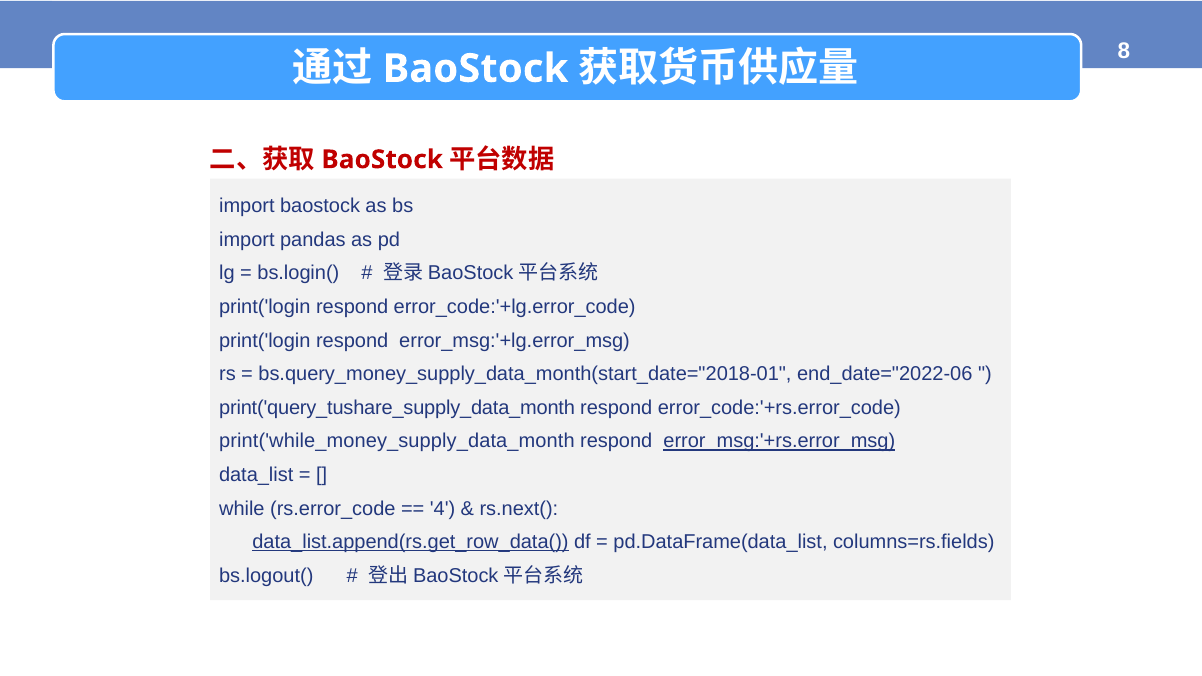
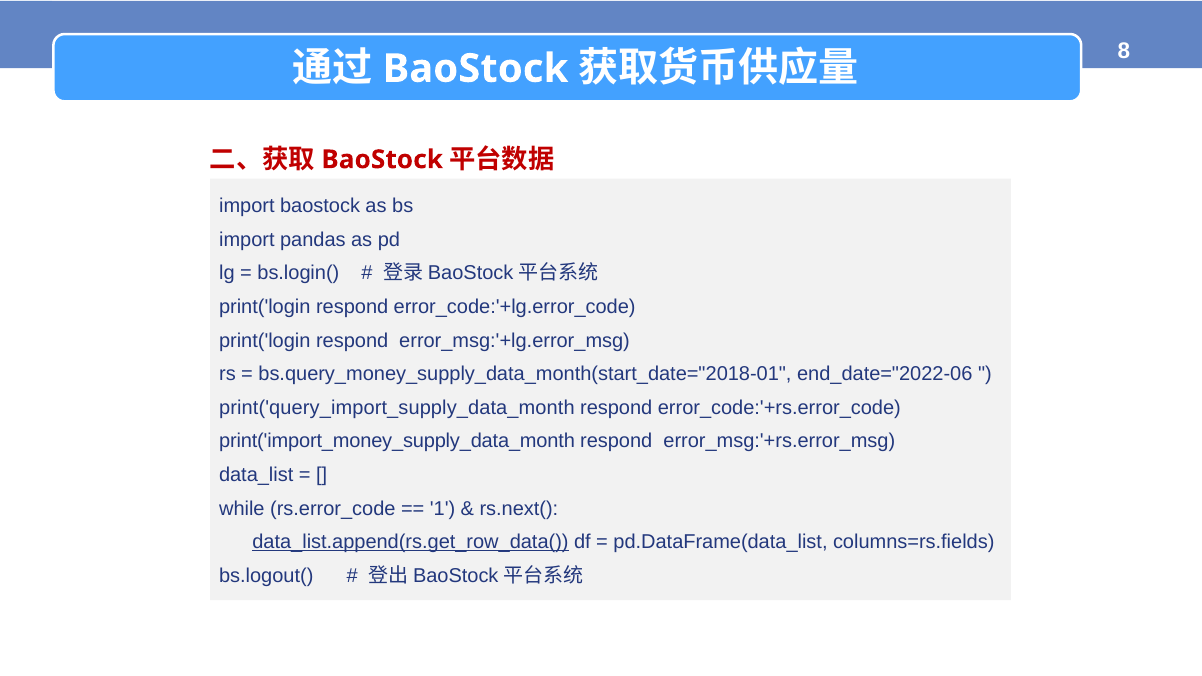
print('query_tushare_supply_data_month: print('query_tushare_supply_data_month -> print('query_import_supply_data_month (397, 408)
print('while_money_supply_data_month: print('while_money_supply_data_month -> print('import_money_supply_data_month (397, 441)
error_msg:'+rs.error_msg underline: present -> none (779, 441)
4: 4 -> 1 (443, 509)
